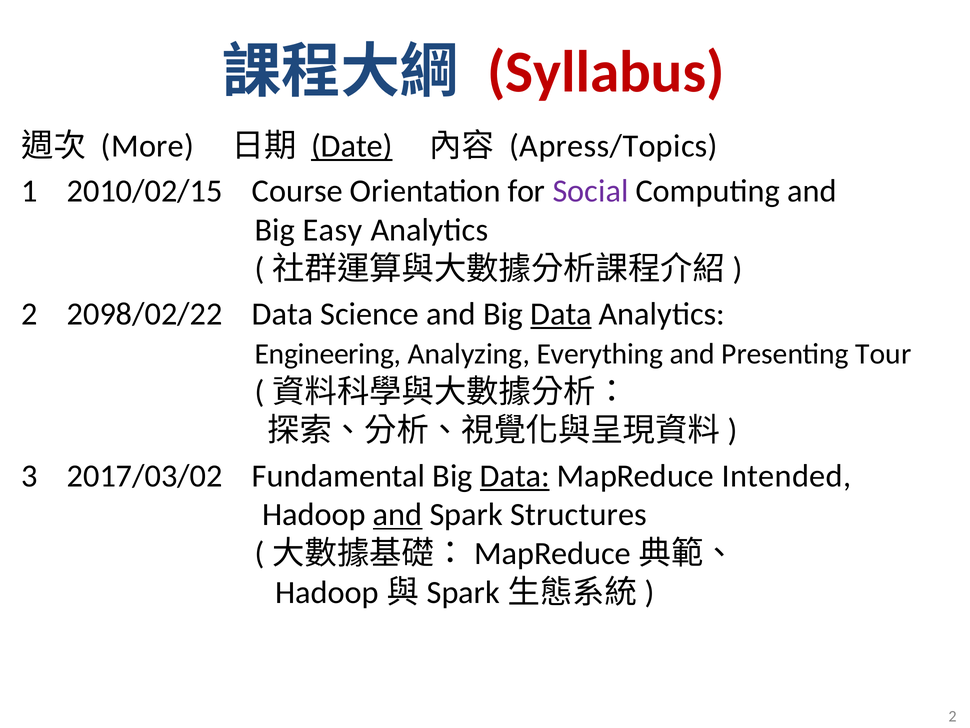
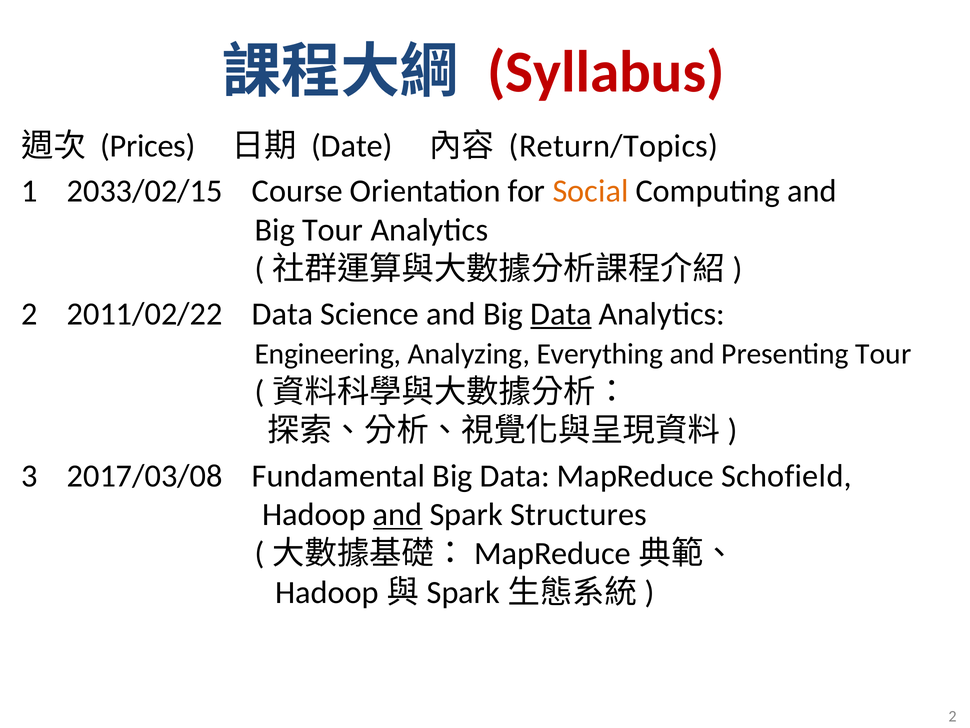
More: More -> Prices (148, 146)
Date underline: present -> none (352, 146)
Apress/Topics: Apress/Topics -> Return/Topics (614, 146)
2010/02/15: 2010/02/15 -> 2033/02/15 (145, 191)
Social colour: purple -> orange (590, 191)
Big Easy: Easy -> Tour (333, 230)
2098/02/22: 2098/02/22 -> 2011/02/22 (145, 314)
2017/03/02: 2017/03/02 -> 2017/03/08 (145, 476)
Data underline: present -> none (515, 476)
Intended: Intended -> Schofield (786, 476)
